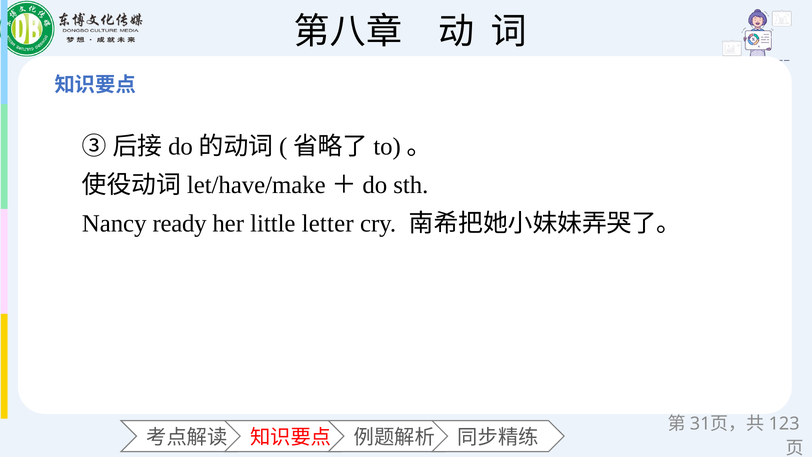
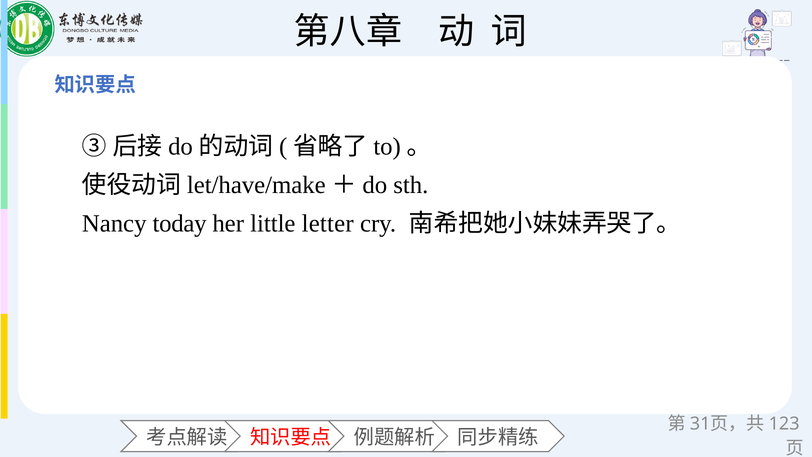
ready: ready -> today (180, 224)
